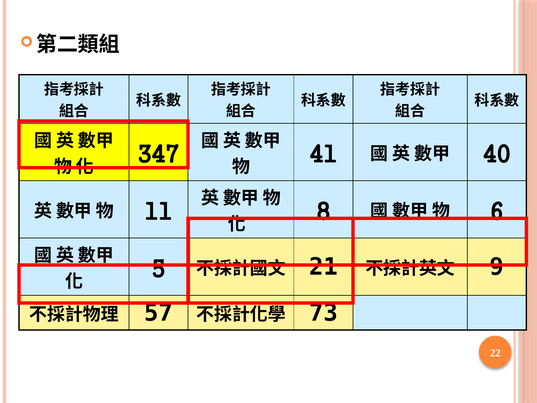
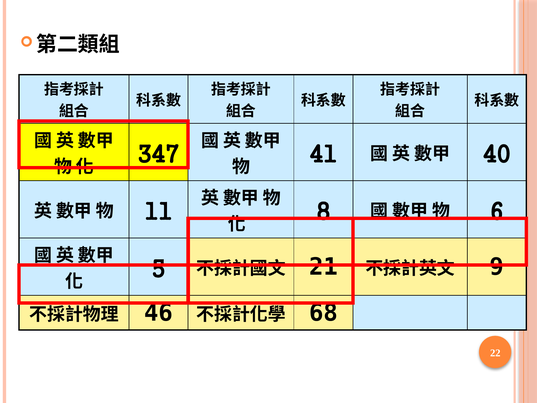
57: 57 -> 46 (159, 313)
73: 73 -> 68 (323, 313)
